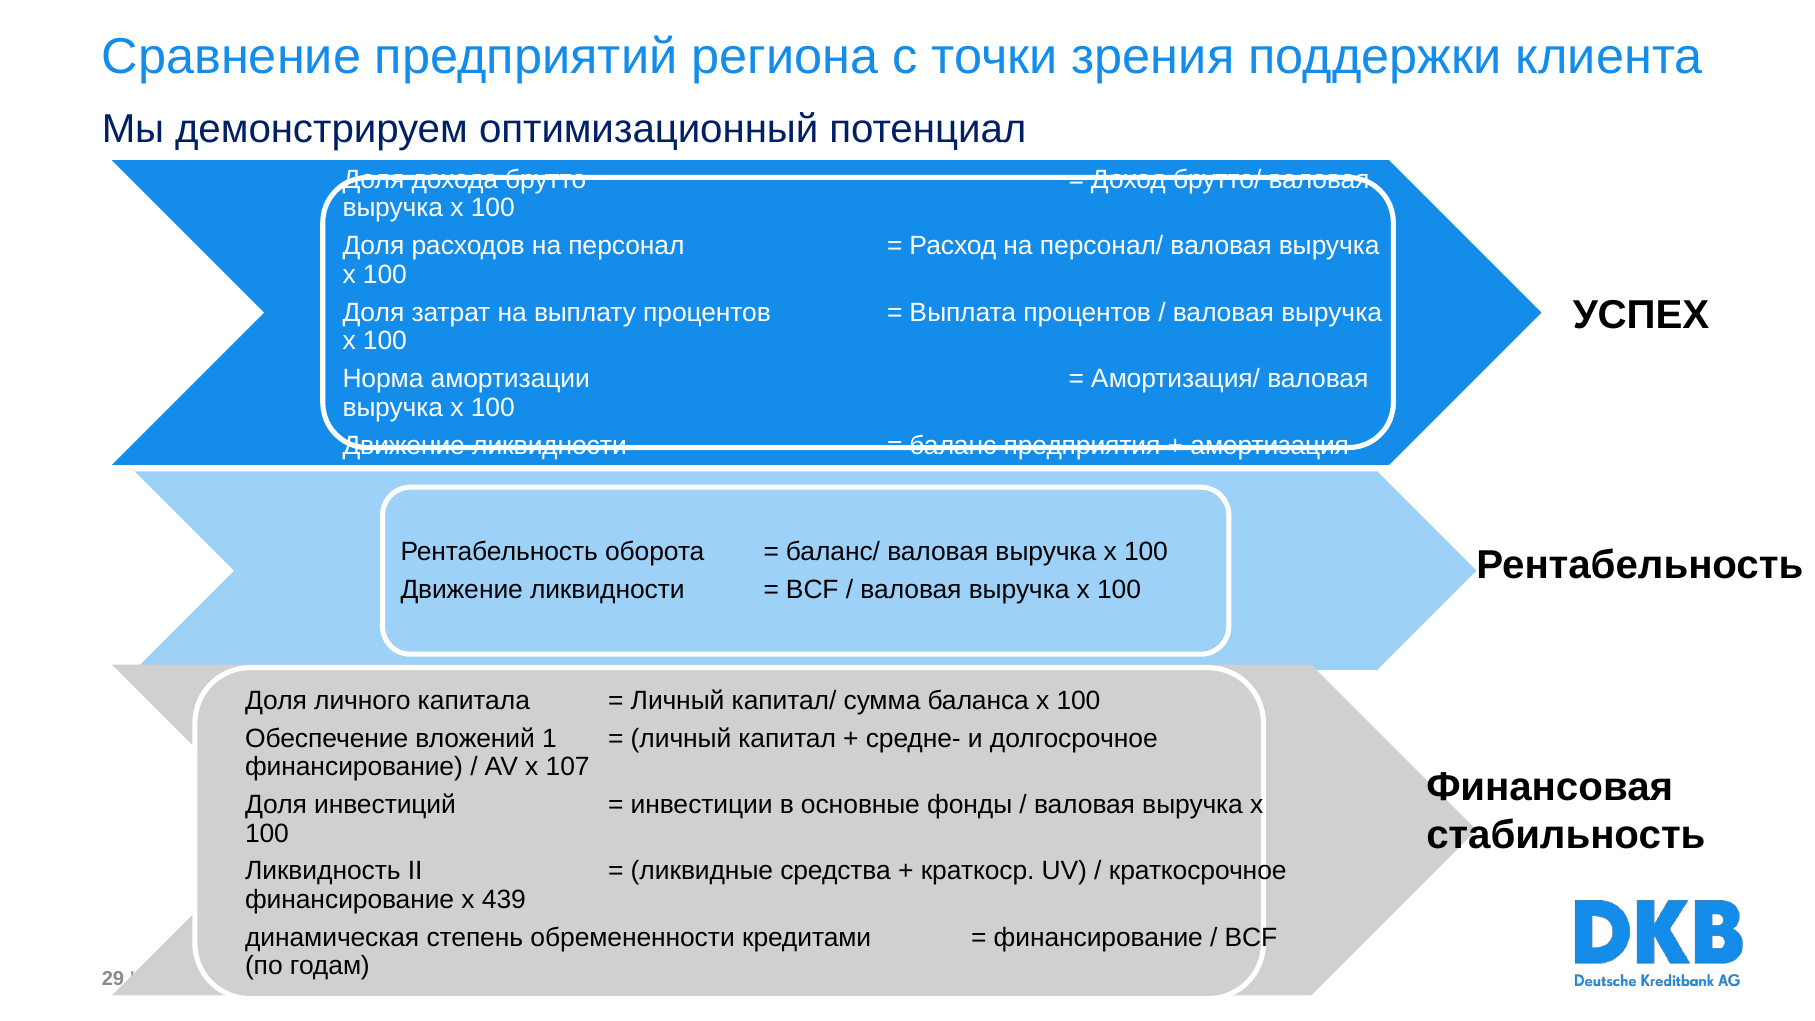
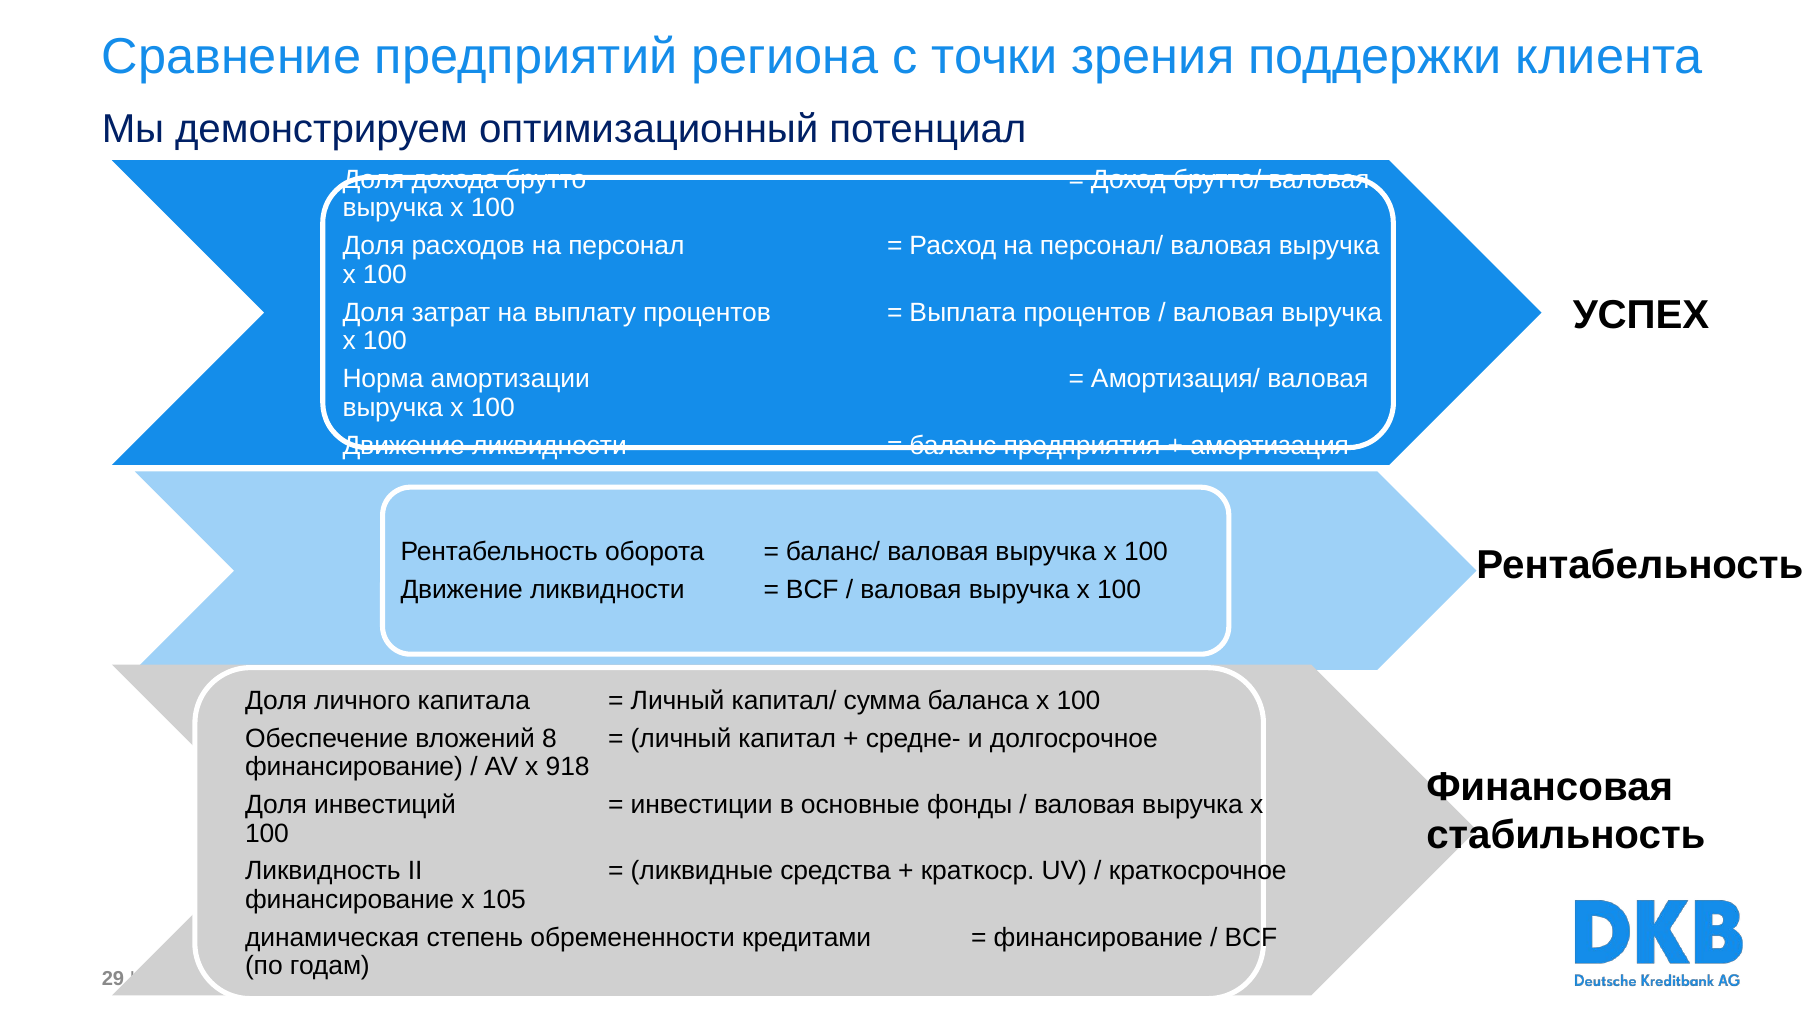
1: 1 -> 8 (550, 738)
107: 107 -> 918 (568, 767)
439: 439 -> 105 (504, 900)
